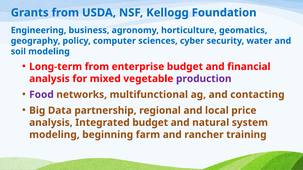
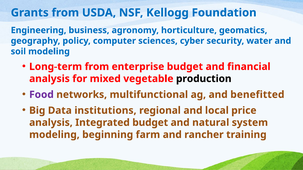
production colour: purple -> black (204, 79)
contacting: contacting -> benefitted (257, 95)
partnership: partnership -> institutions (105, 111)
